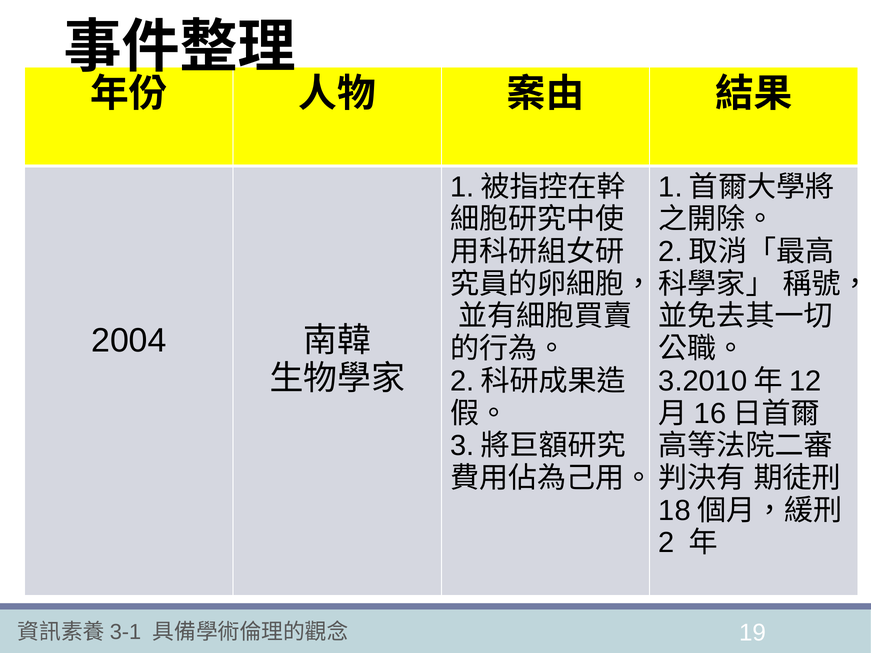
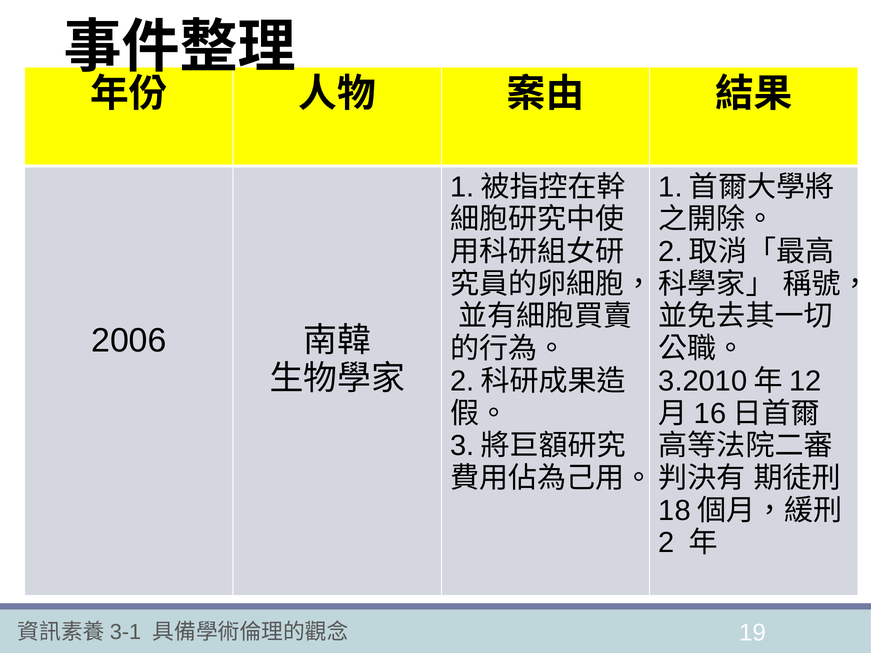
2004: 2004 -> 2006 (129, 341)
